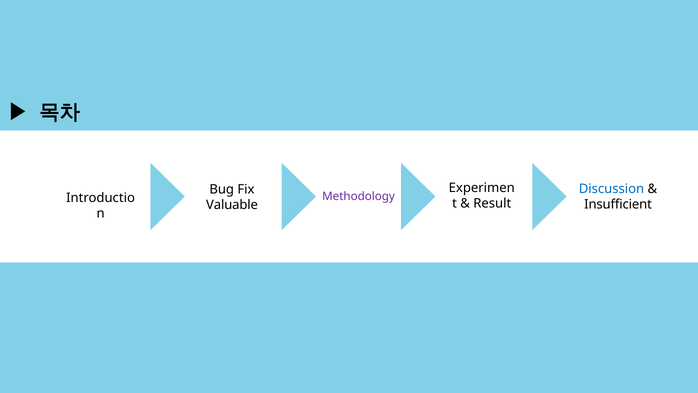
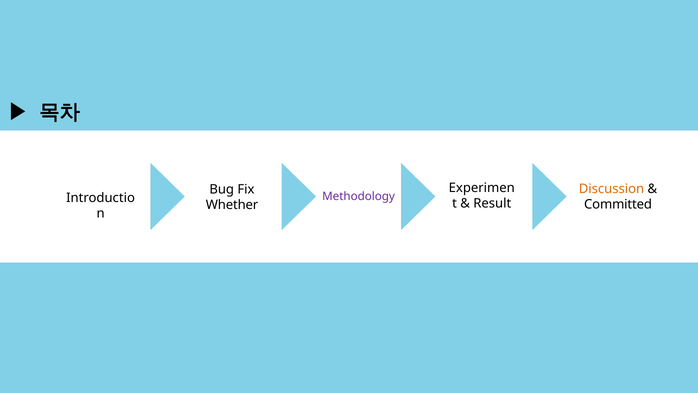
Discussion colour: blue -> orange (611, 189)
Insufficient: Insufficient -> Committed (618, 204)
Valuable: Valuable -> Whether (232, 205)
